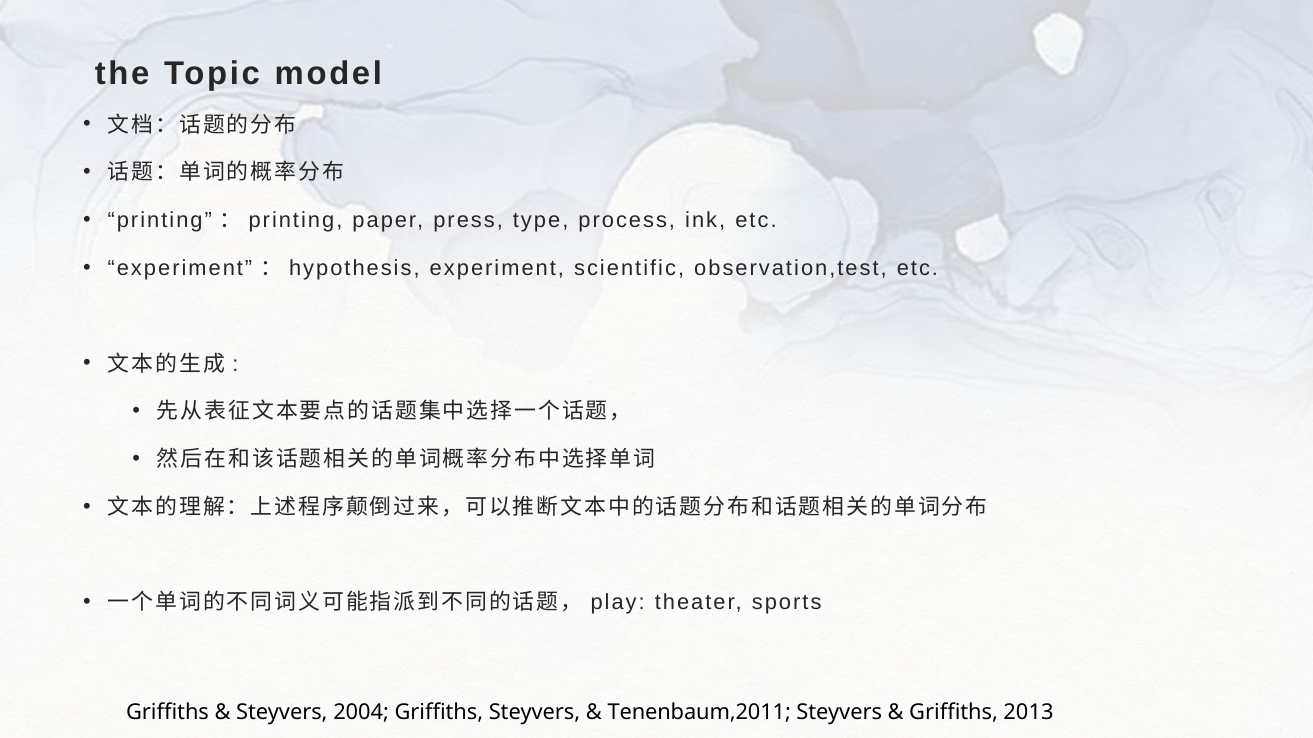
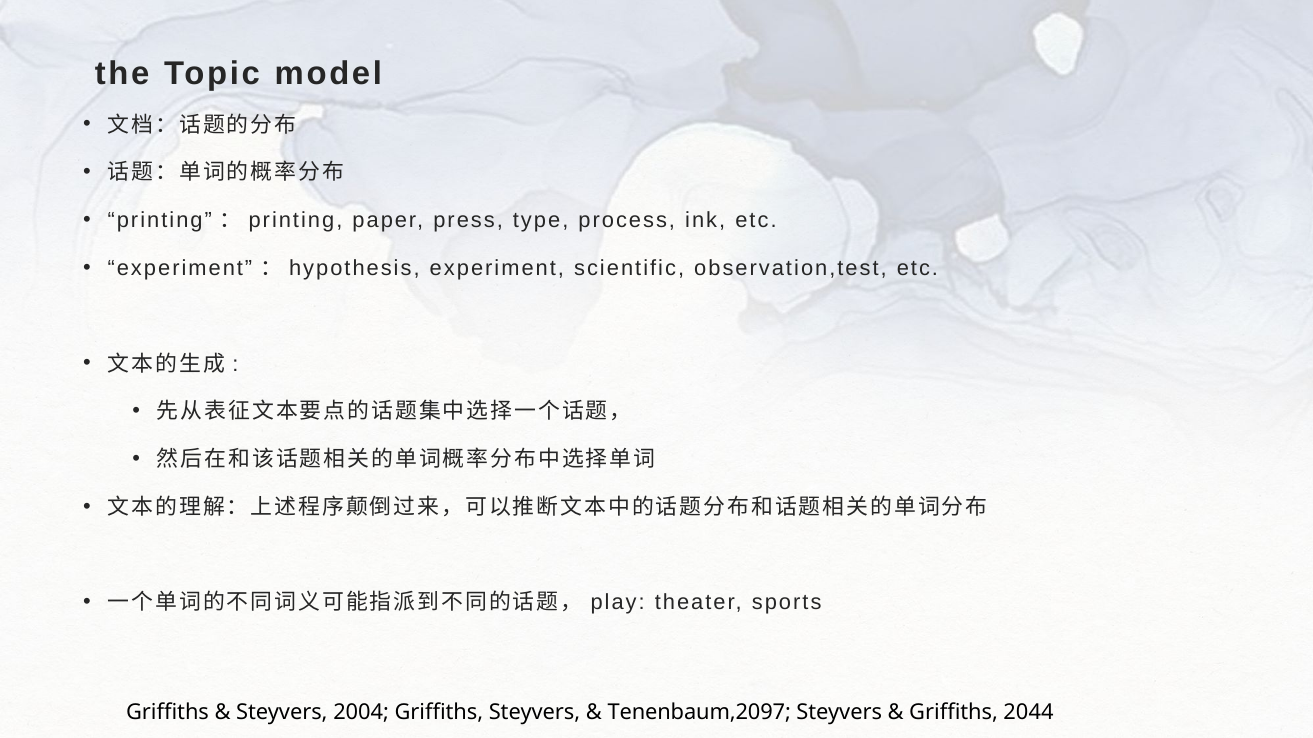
Tenenbaum,2011: Tenenbaum,2011 -> Tenenbaum,2097 (699, 713)
2013: 2013 -> 2044 (1029, 713)
